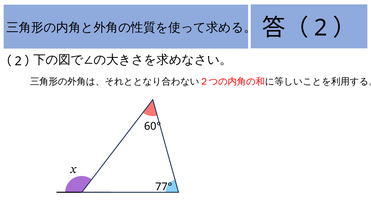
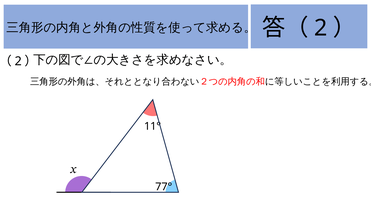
60°: 60° -> 11° (153, 126)
